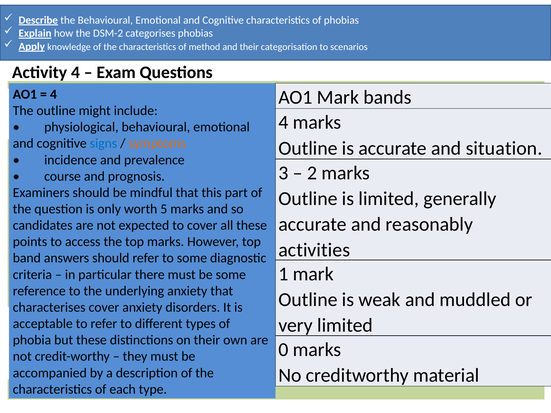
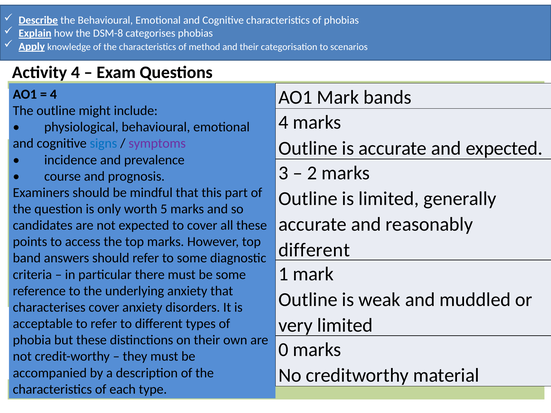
DSM-2: DSM-2 -> DSM-8 (108, 33)
symptoms colour: orange -> purple (157, 144)
and situation: situation -> expected (504, 148)
activities: activities -> different (314, 250)
